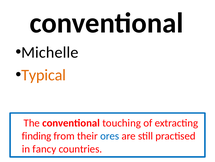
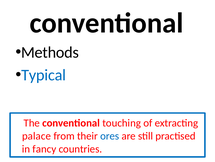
Michelle: Michelle -> Methods (50, 52)
Typical colour: orange -> blue (44, 75)
finding: finding -> palace (36, 135)
